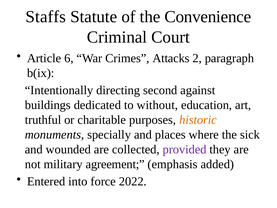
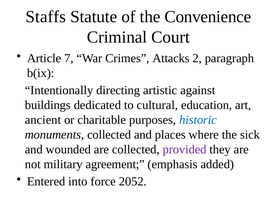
6: 6 -> 7 (69, 58)
second: second -> artistic (160, 90)
without: without -> cultural (157, 105)
truthful: truthful -> ancient (43, 120)
historic colour: orange -> blue (198, 120)
monuments specially: specially -> collected (109, 134)
2022: 2022 -> 2052 (133, 181)
